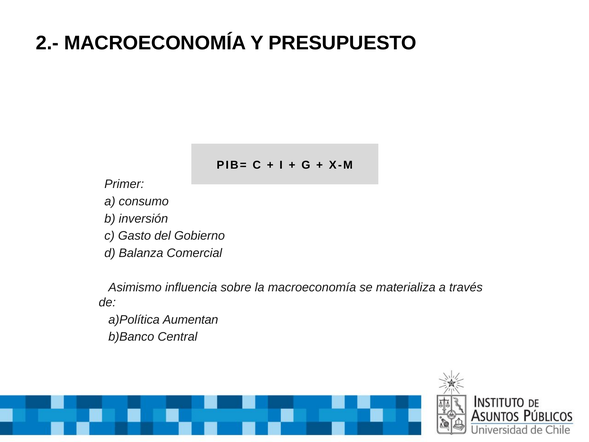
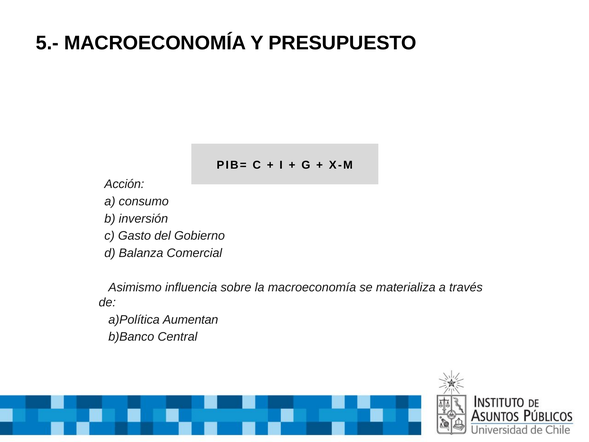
2.-: 2.- -> 5.- (47, 43)
Primer: Primer -> Acción (124, 184)
